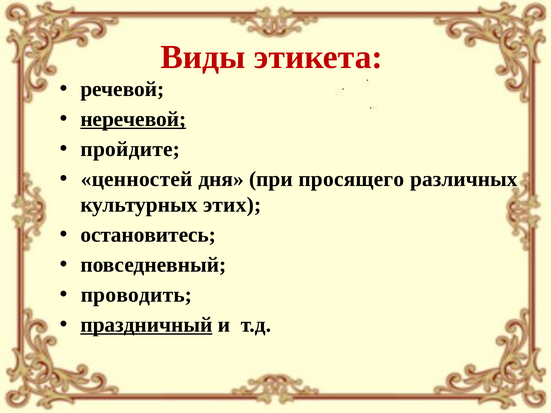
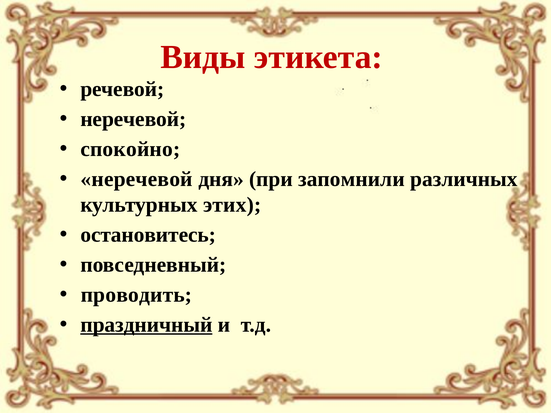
неречевой underline: present -> none (133, 119)
пройдите: пройдите -> спокойно (130, 149)
ценностей: ценностей -> неречевой (137, 179)
просящего: просящего -> запомнили (351, 179)
